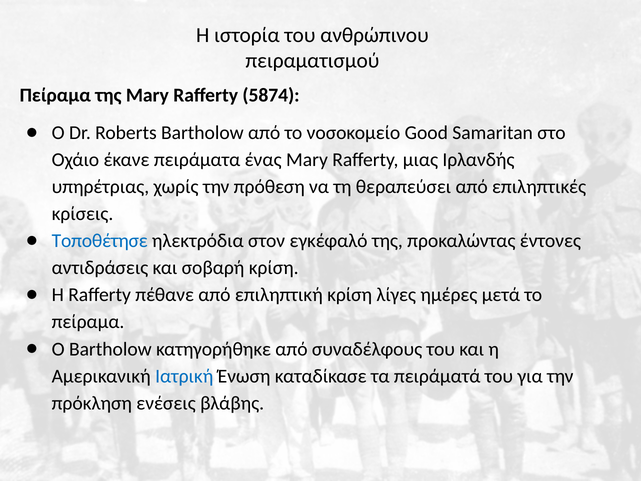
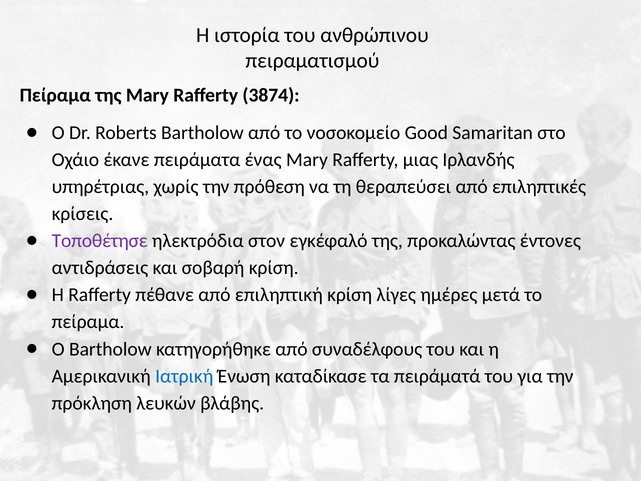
5874: 5874 -> 3874 (271, 95)
Τοποθέτησε colour: blue -> purple (100, 241)
ενέσεις: ενέσεις -> λευκών (166, 403)
